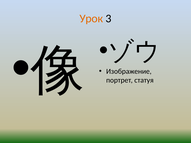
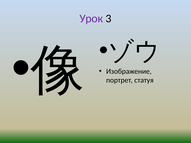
Урок colour: orange -> purple (91, 18)
